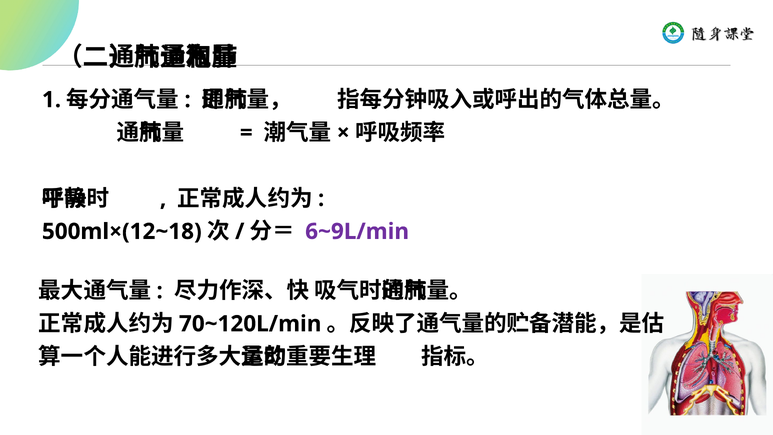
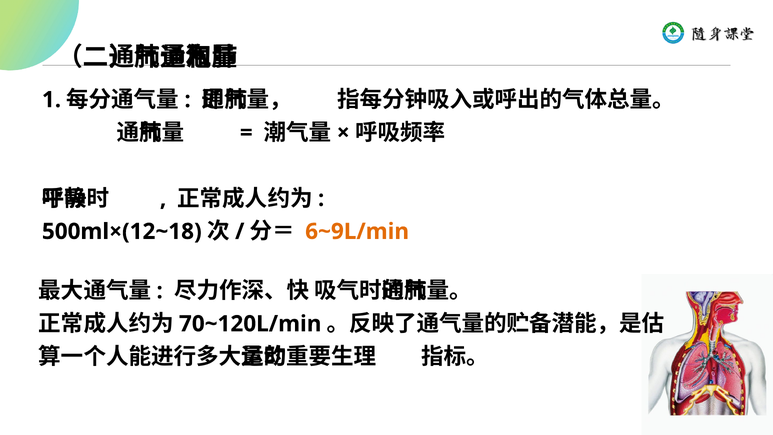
6~9L/min colour: purple -> orange (357, 231)
